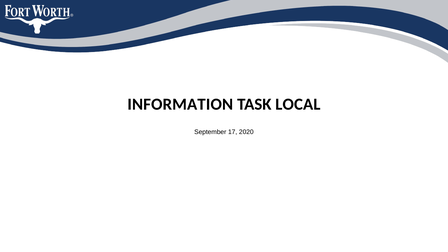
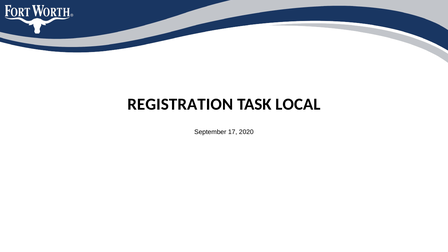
INFORMATION: INFORMATION -> REGISTRATION (180, 104)
